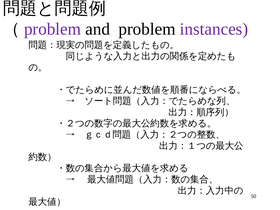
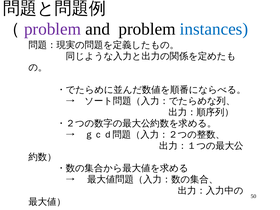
instances colour: purple -> blue (214, 29)
